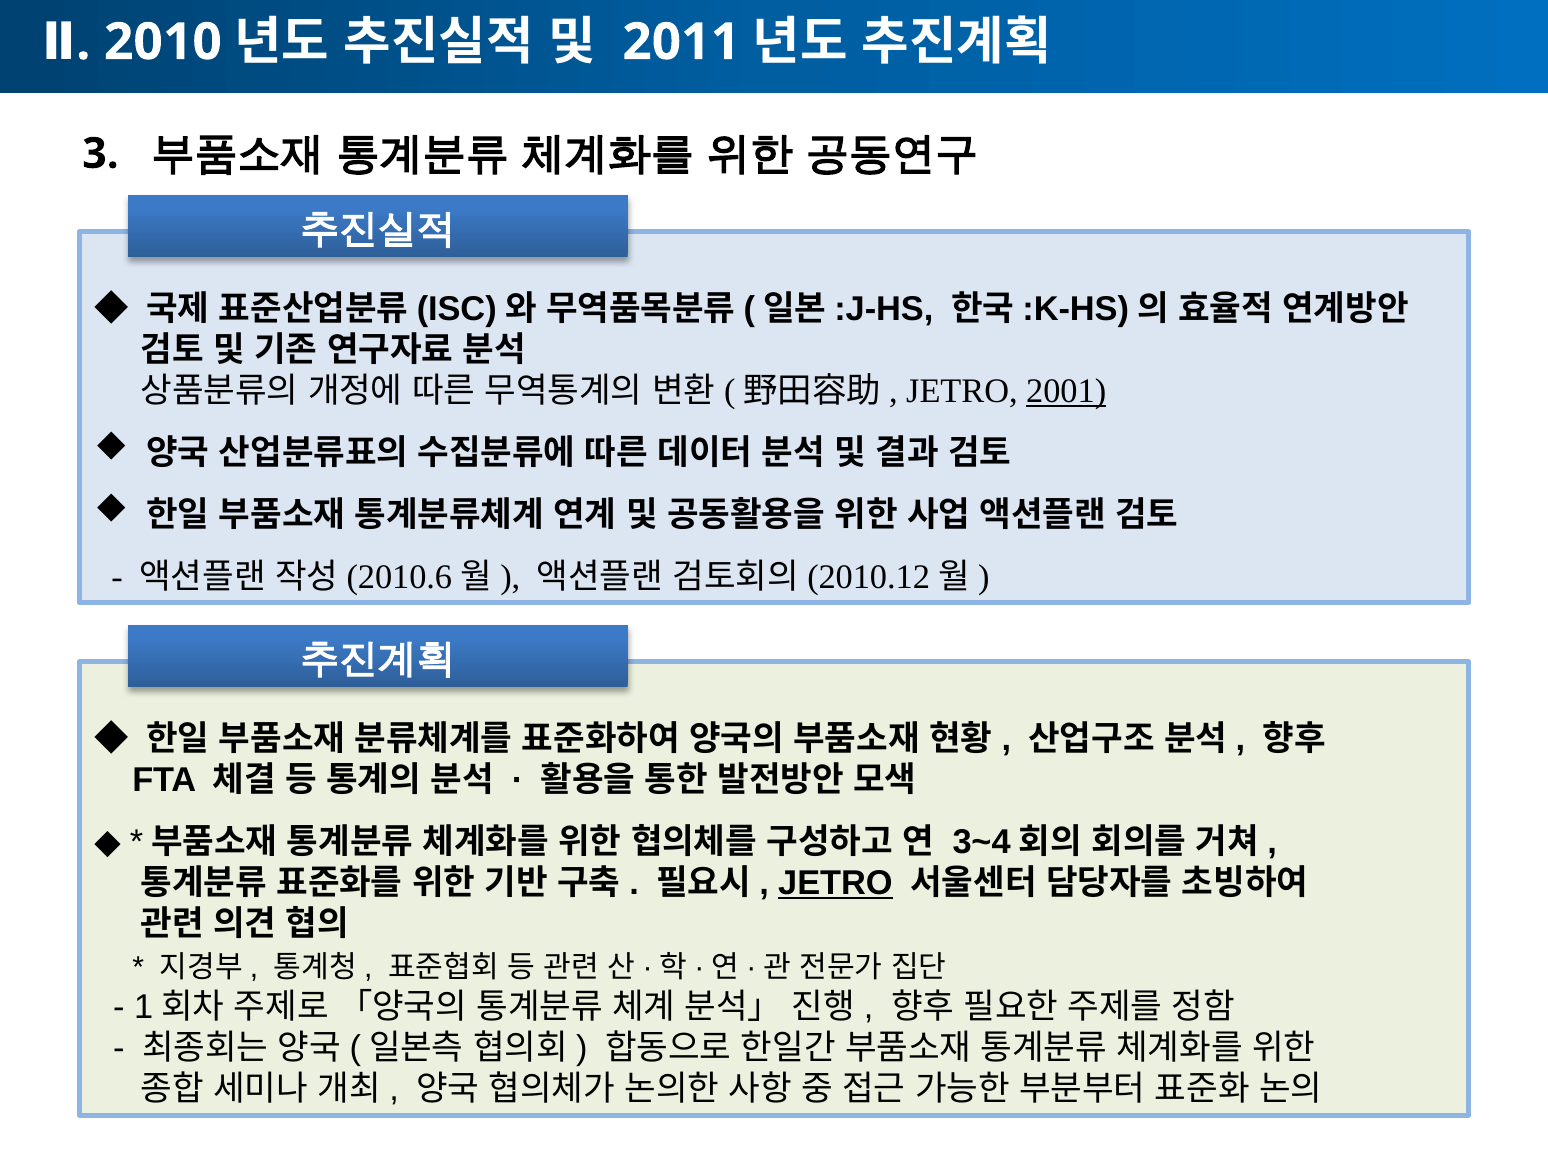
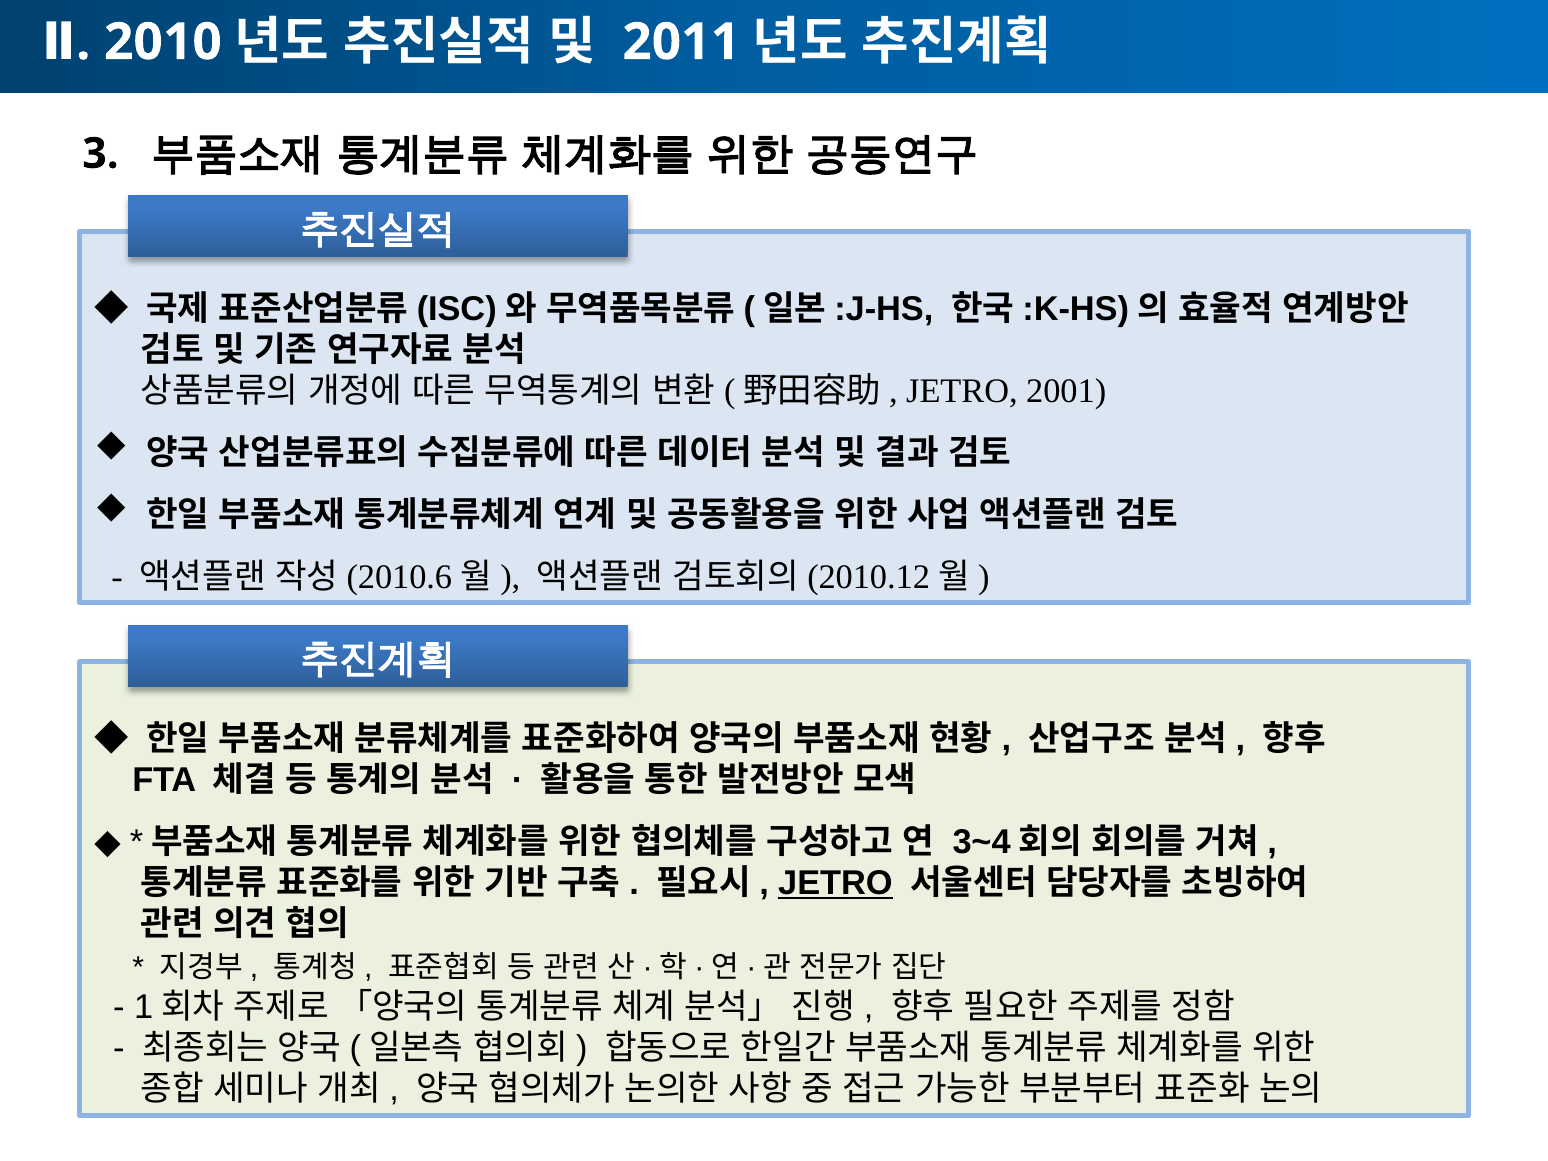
2001 underline: present -> none (1066, 391)
